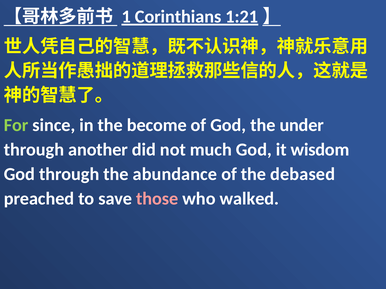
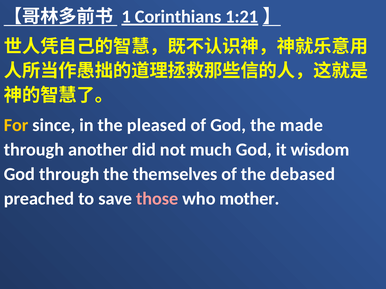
For colour: light green -> yellow (16, 125)
become: become -> pleased (157, 125)
under: under -> made (301, 125)
abundance: abundance -> themselves (175, 174)
walked: walked -> mother (249, 199)
